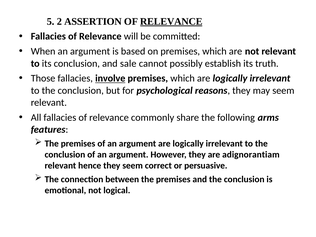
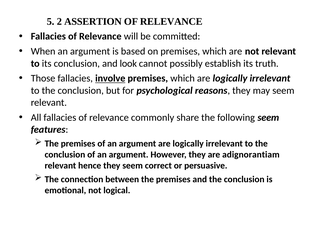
RELEVANCE underline: present -> none (171, 22)
sale: sale -> look (128, 63)
following arms: arms -> seem (268, 117)
